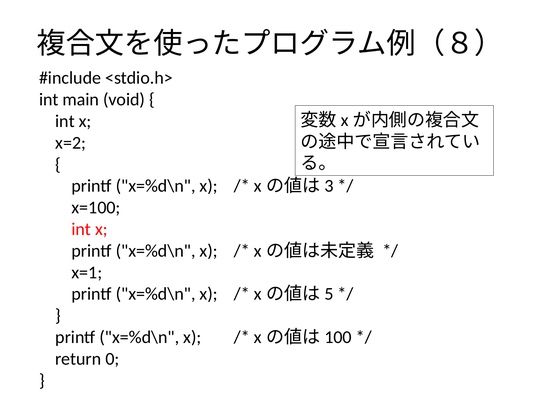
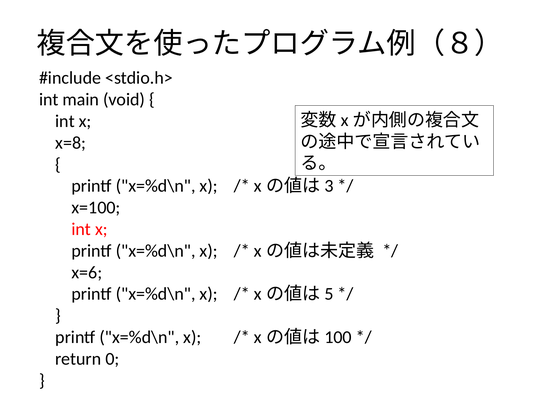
x=2: x=2 -> x=8 (71, 143)
x=1: x=1 -> x=6 (87, 272)
